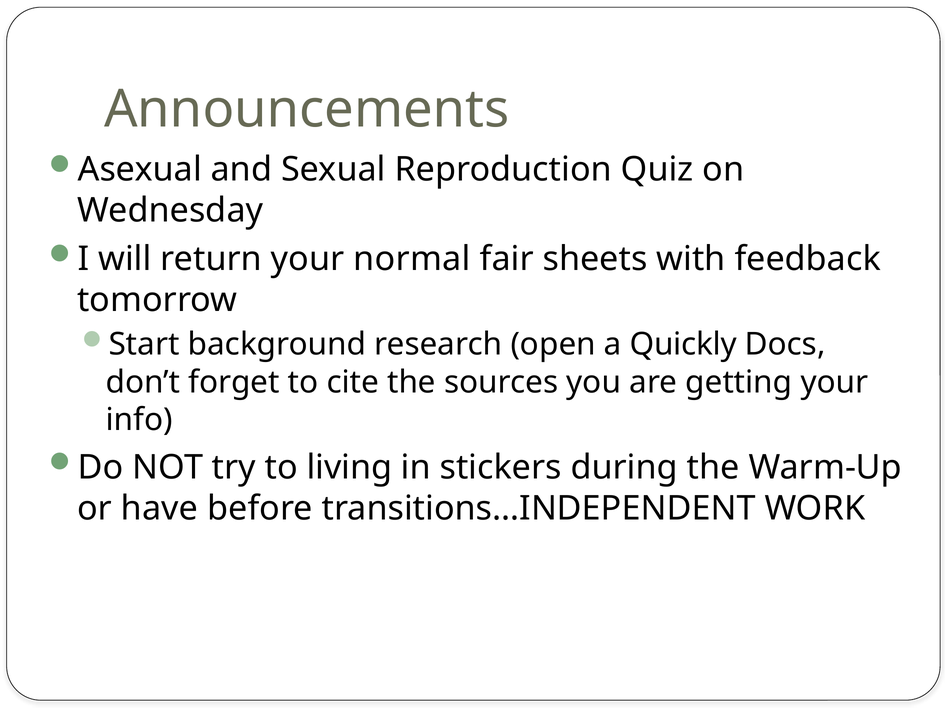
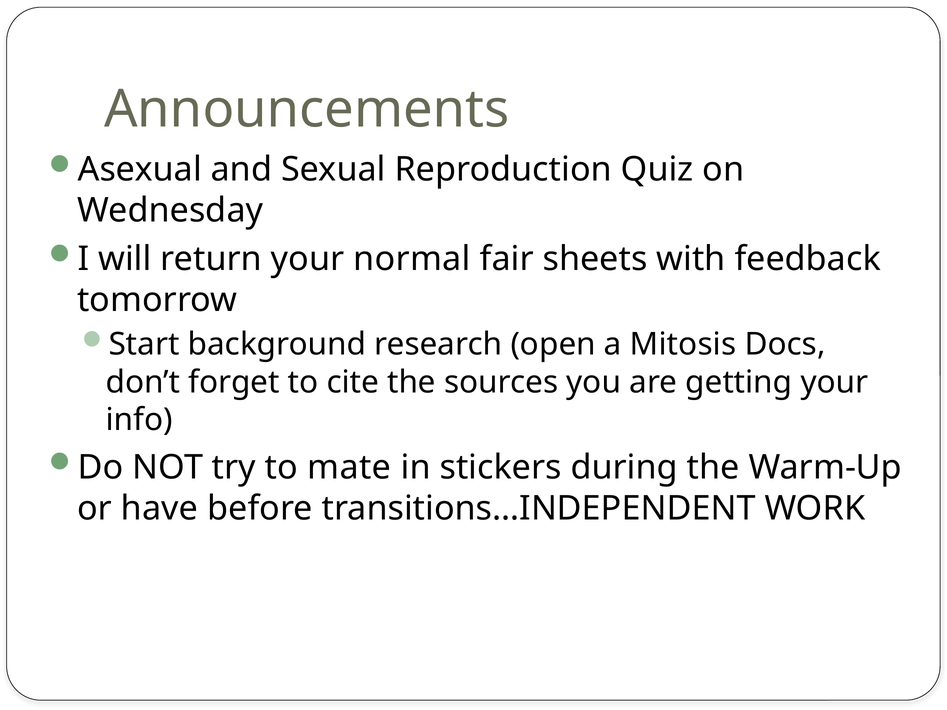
Quickly: Quickly -> Mitosis (683, 344)
living: living -> mate (349, 467)
